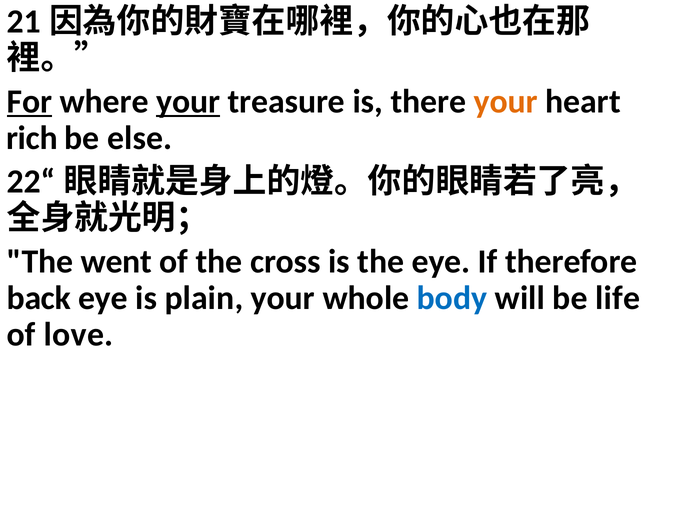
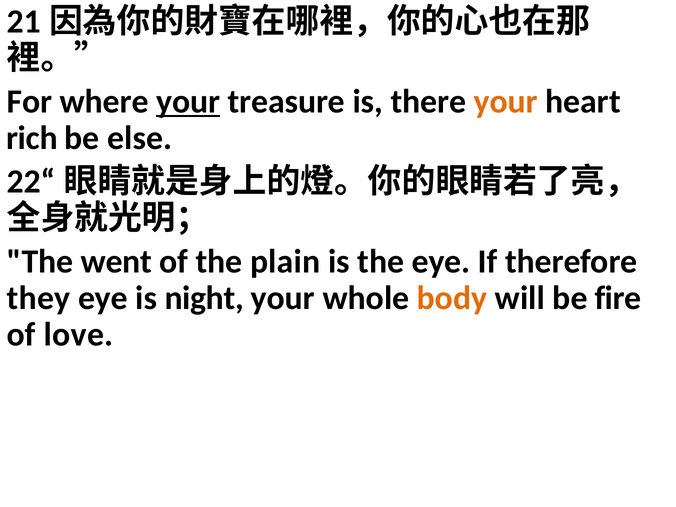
For underline: present -> none (29, 102)
cross: cross -> plain (285, 262)
back: back -> they (39, 298)
plain: plain -> night (204, 298)
body colour: blue -> orange (452, 298)
life: life -> fire (618, 298)
